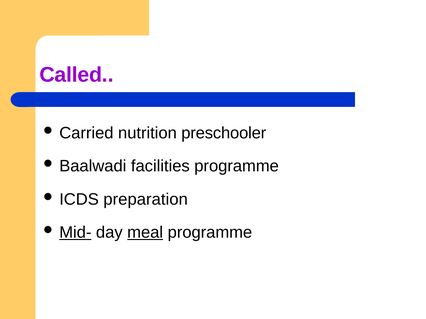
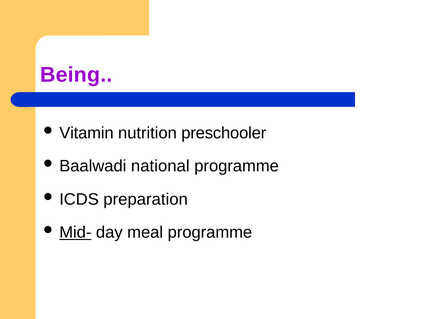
Called: Called -> Being (76, 75)
Carried: Carried -> Vitamin (86, 133)
facilities: facilities -> national (160, 166)
meal underline: present -> none (145, 233)
